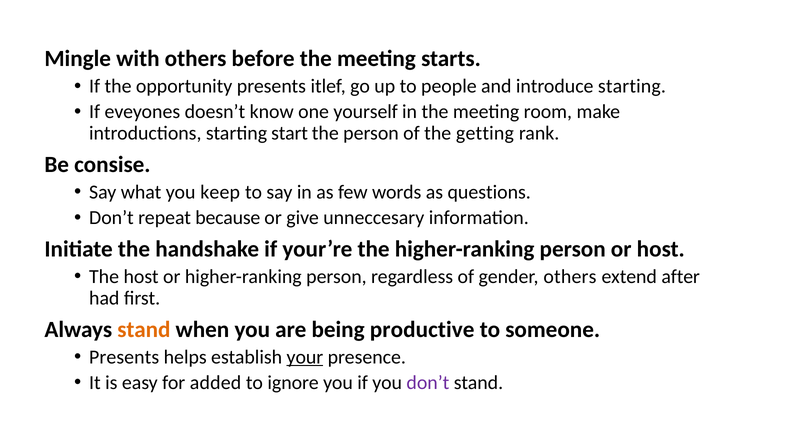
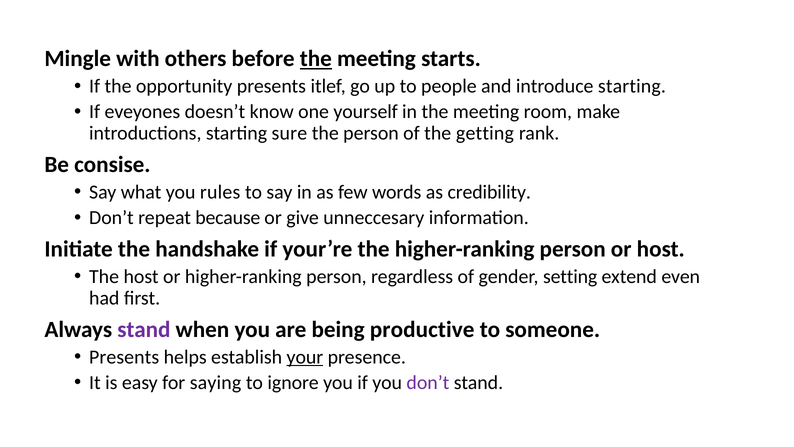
the underline: none -> present (316, 59)
start: start -> sure (289, 133)
keep: keep -> rules (220, 192)
questions: questions -> credibility (489, 192)
gender others: others -> setting (570, 276)
after: after -> even (681, 276)
stand colour: orange -> purple (144, 329)
added: added -> saying (216, 382)
